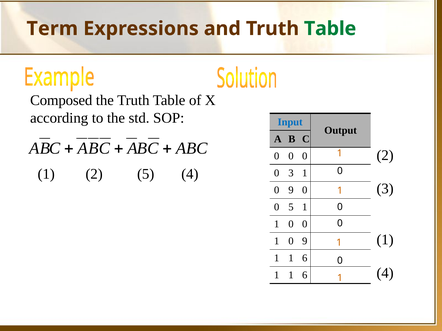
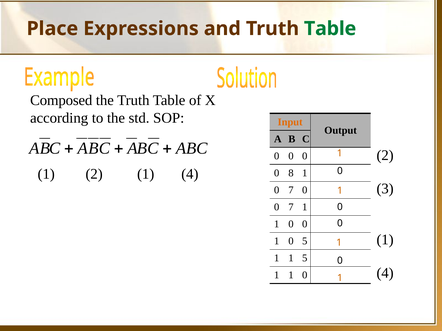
Term: Term -> Place (52, 29)
Input colour: blue -> orange (290, 122)
2 5: 5 -> 1 (146, 174)
0 3: 3 -> 8 (291, 173)
9: 9 -> 7 (291, 190)
5: 5 -> 7 (291, 207)
9: 9 -> 5 (305, 241)
6: 6 -> 5 (305, 258)
6: 6 -> 0 (305, 276)
